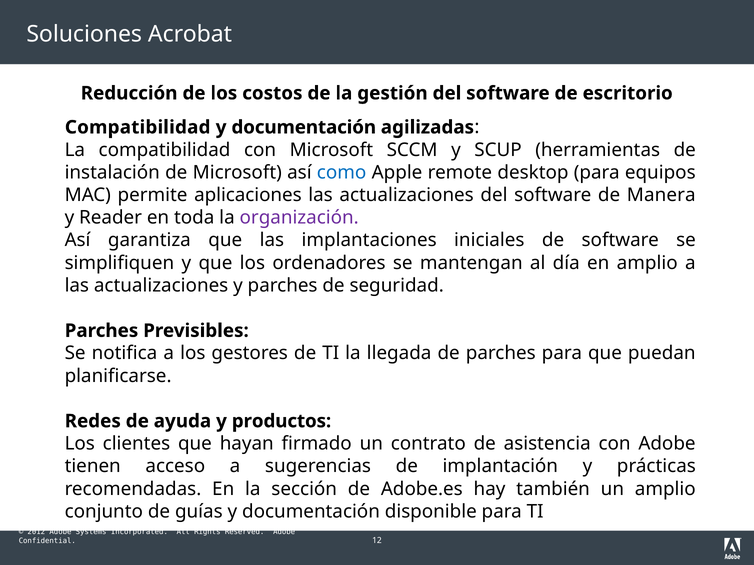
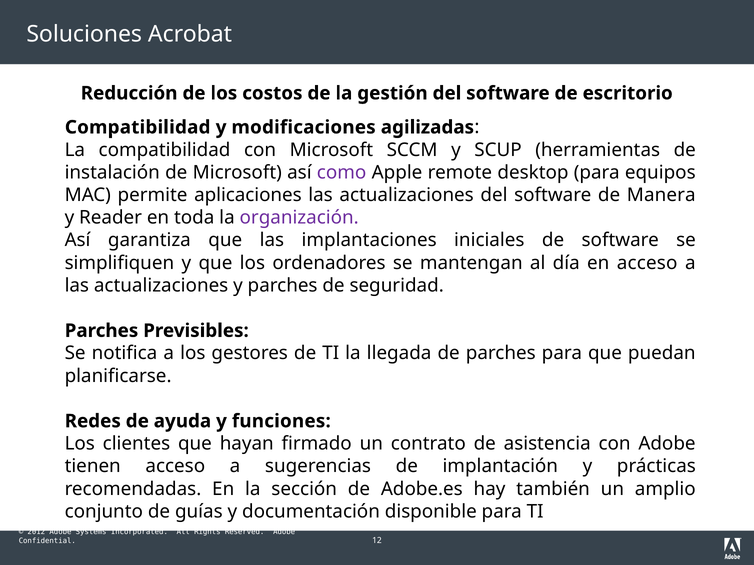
documentación: documentación -> modificaciones (304, 127)
como colour: blue -> purple (342, 173)
en amplio: amplio -> acceso (647, 263)
productos: productos -> funciones (281, 421)
